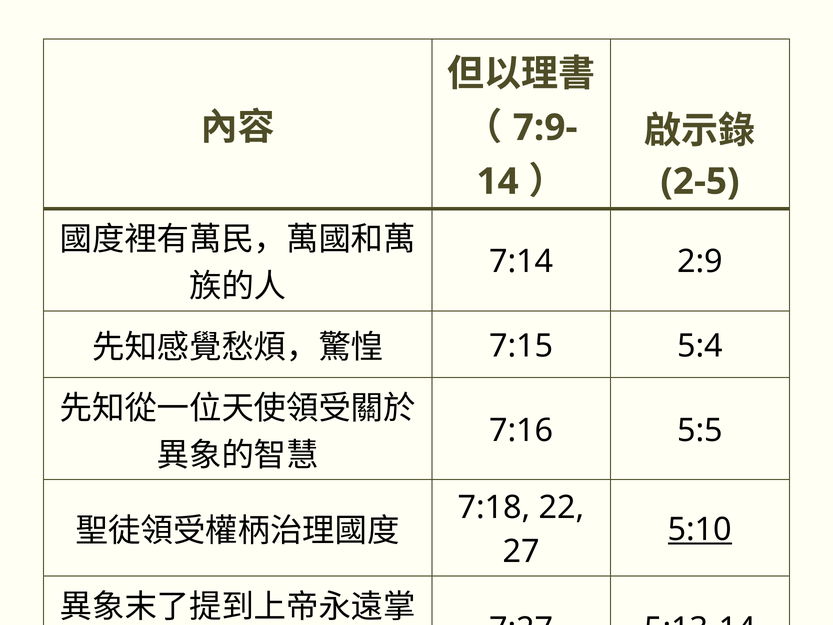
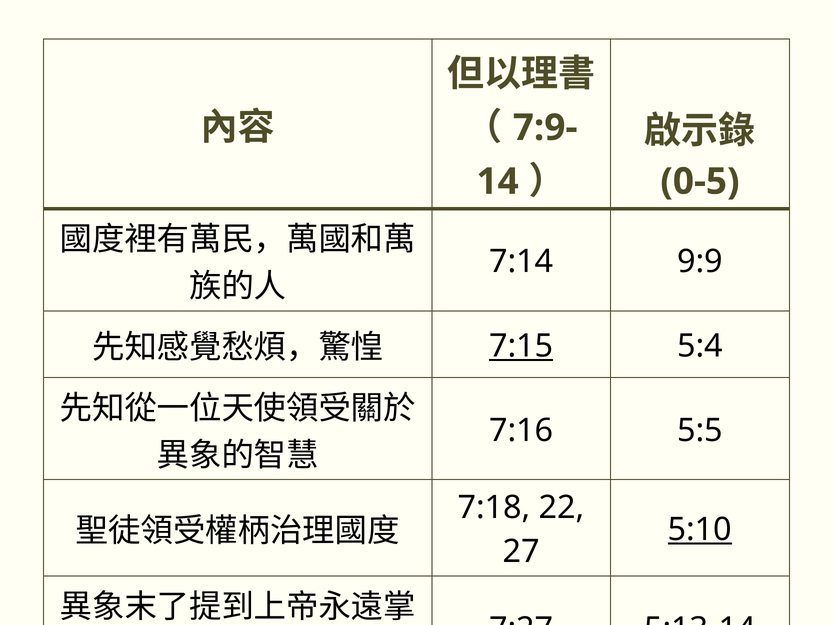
2-5: 2-5 -> 0-5 (700, 181)
2:9: 2:9 -> 9:9 (700, 262)
7:15 underline: none -> present (521, 346)
